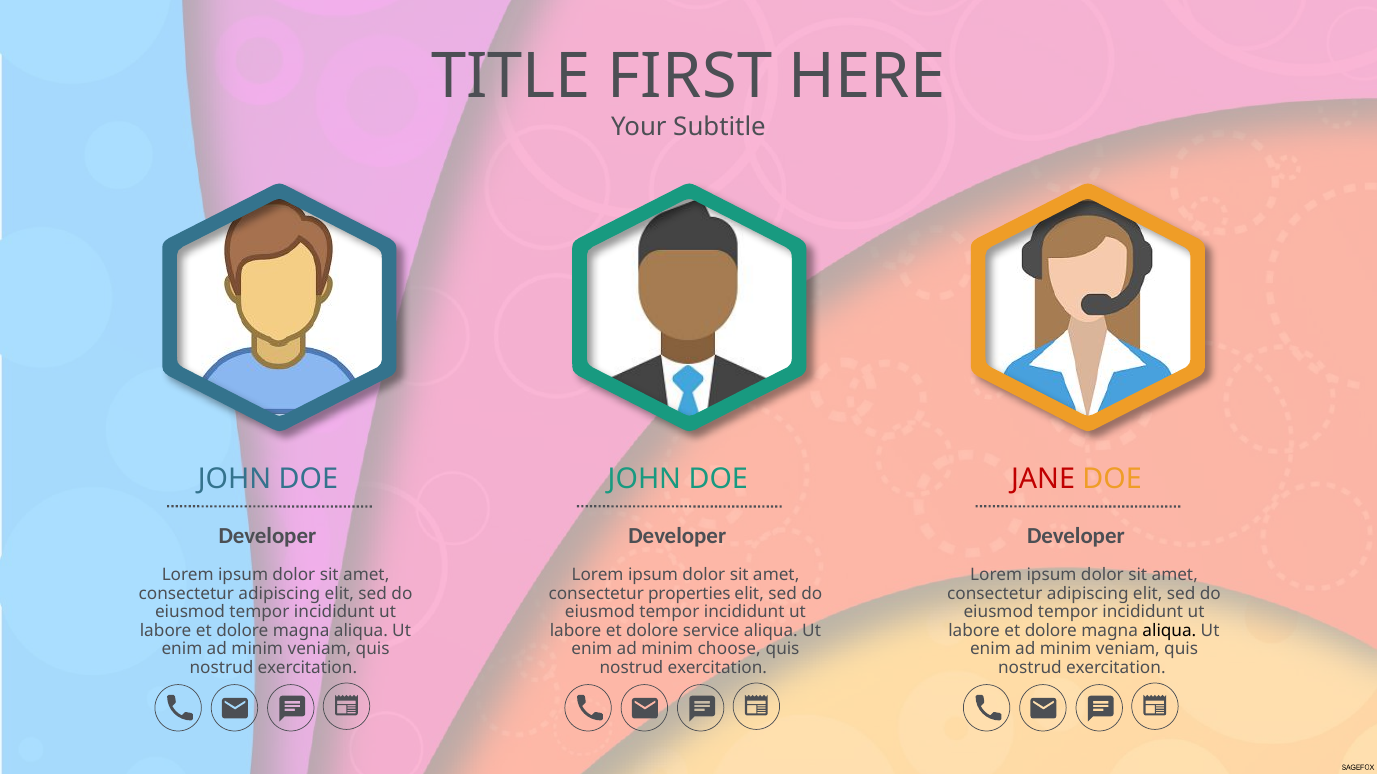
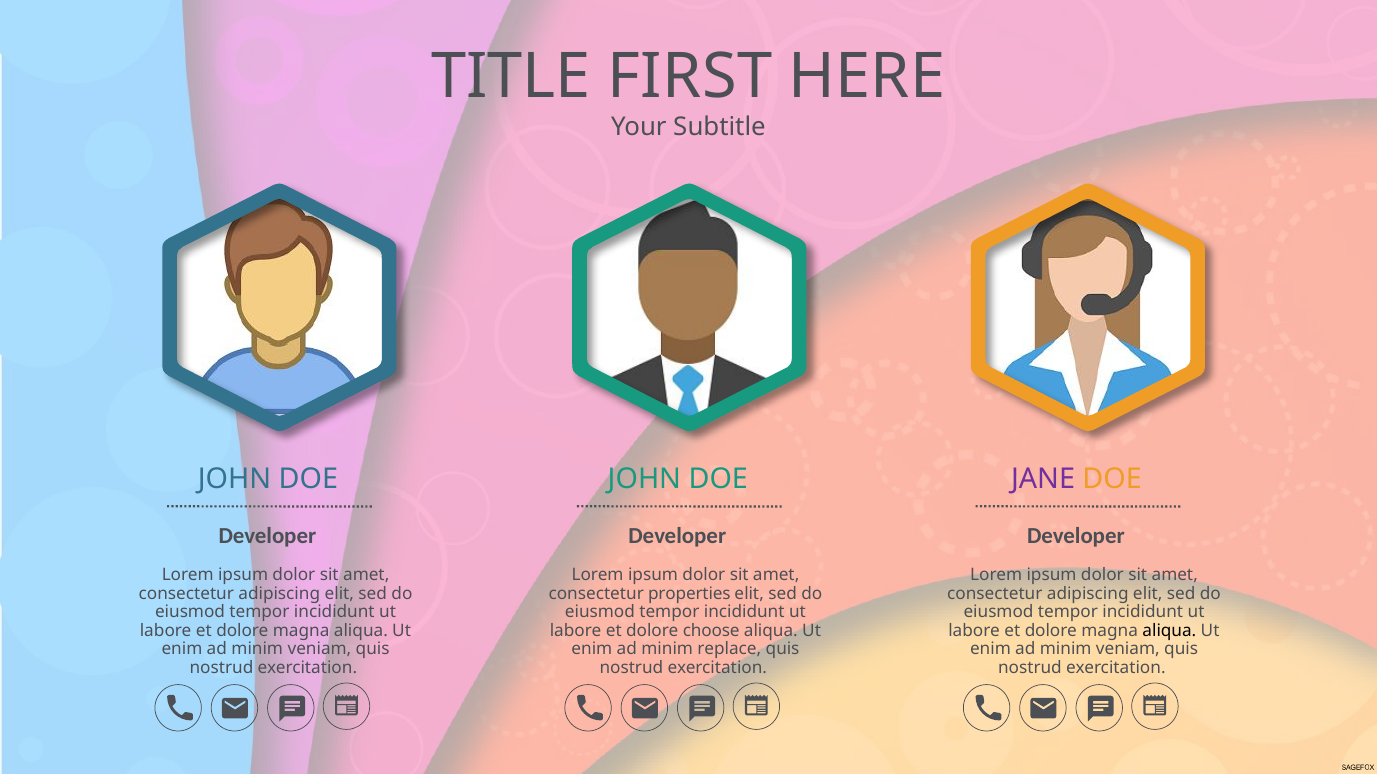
JANE colour: red -> purple (1043, 479)
service: service -> choose (711, 631)
choose: choose -> replace (729, 650)
